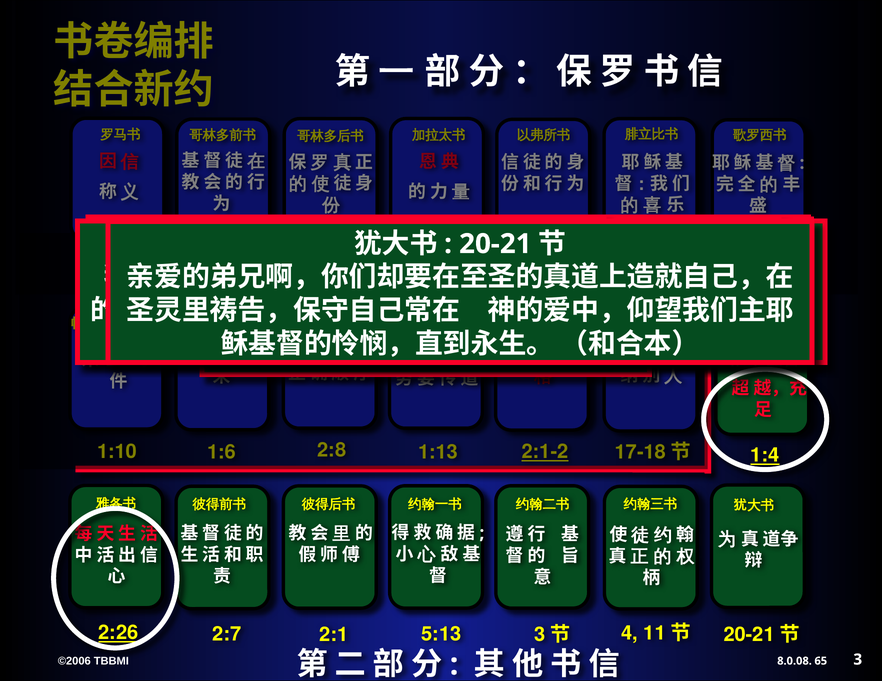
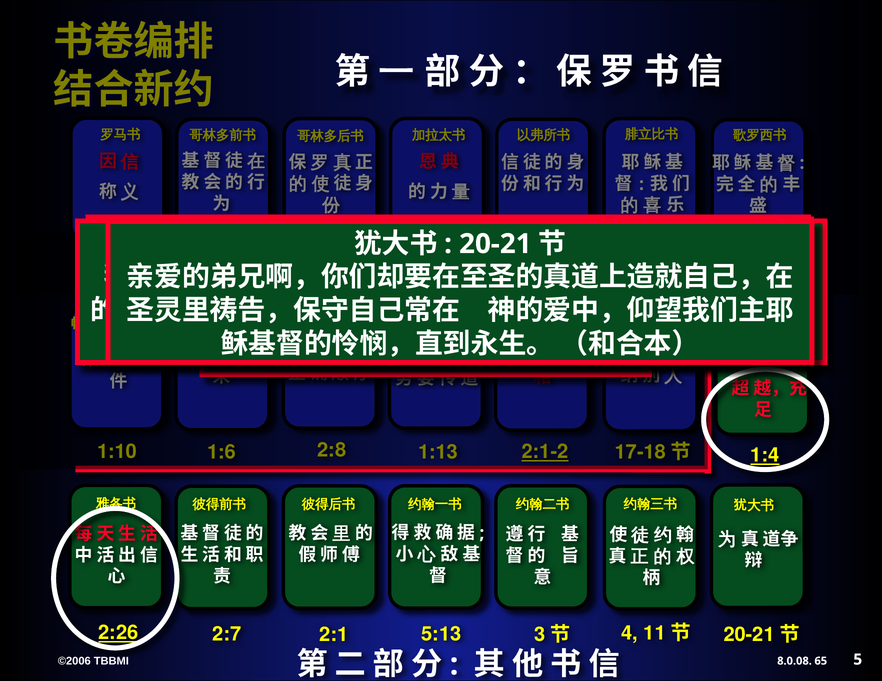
65 3: 3 -> 5 (858, 660)
